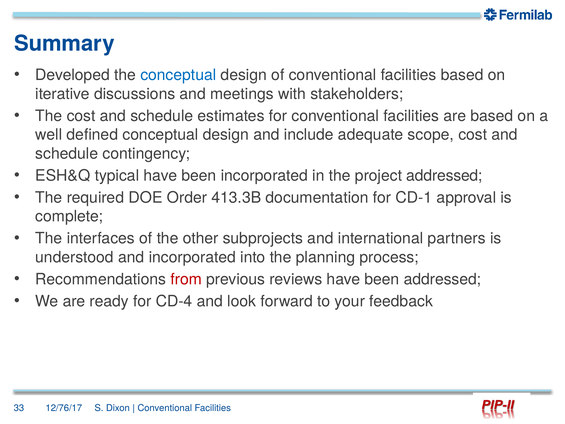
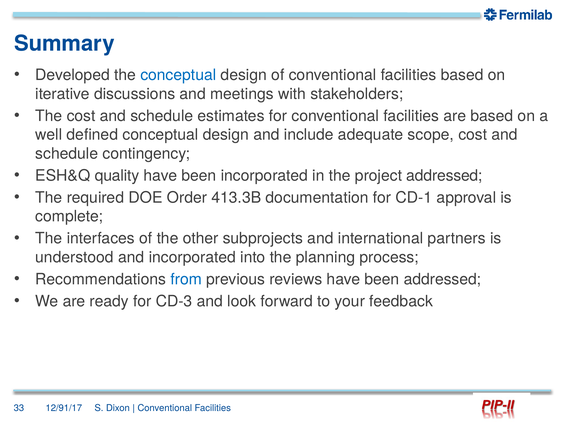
typical: typical -> quality (117, 175)
from colour: red -> blue (186, 279)
CD-4: CD-4 -> CD-3 (174, 301)
12/76/17: 12/76/17 -> 12/91/17 (64, 408)
